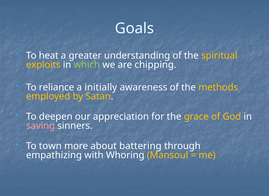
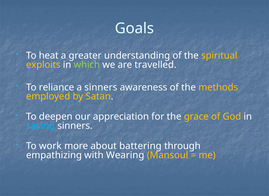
chipping: chipping -> travelled (156, 65)
a initially: initially -> sinners (101, 87)
saving colour: pink -> light blue (41, 126)
town: town -> work (50, 146)
Whoring: Whoring -> Wearing (125, 155)
